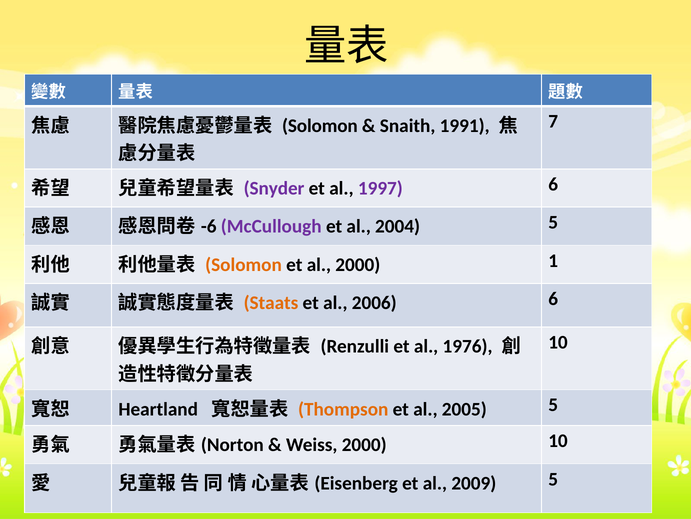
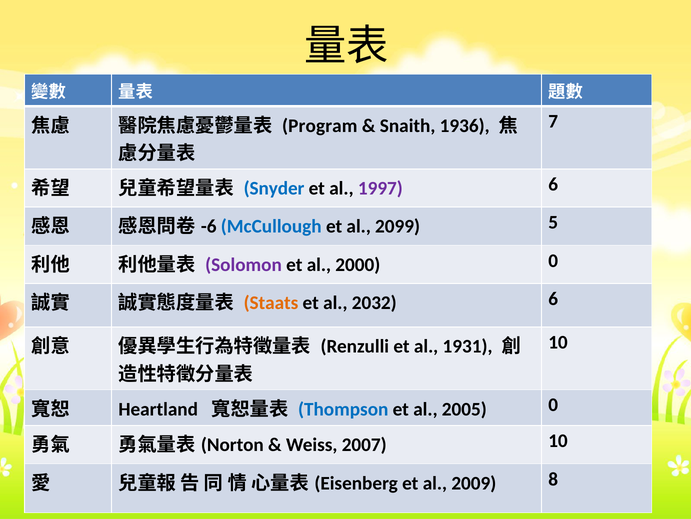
Solomon: Solomon -> Program (320, 125)
1991: 1991 -> 1936 (465, 125)
Snyder colour: purple -> blue (274, 188)
McCullough colour: purple -> blue (271, 226)
2004: 2004 -> 2099 (398, 226)
Solomon colour: orange -> purple (244, 264)
2000 1: 1 -> 0 (553, 260)
2006: 2006 -> 2032 (374, 302)
1976: 1976 -> 1931 (468, 346)
Thompson colour: orange -> blue (343, 409)
2005 5: 5 -> 0 (553, 405)
Weiss 2000: 2000 -> 2007 (364, 444)
2009 5: 5 -> 8 (553, 478)
